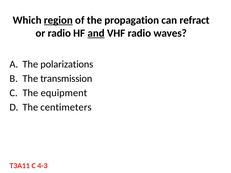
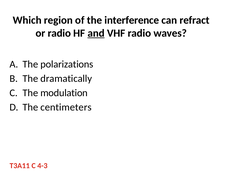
region underline: present -> none (58, 20)
propagation: propagation -> interference (132, 20)
transmission: transmission -> dramatically (66, 79)
equipment: equipment -> modulation (64, 93)
